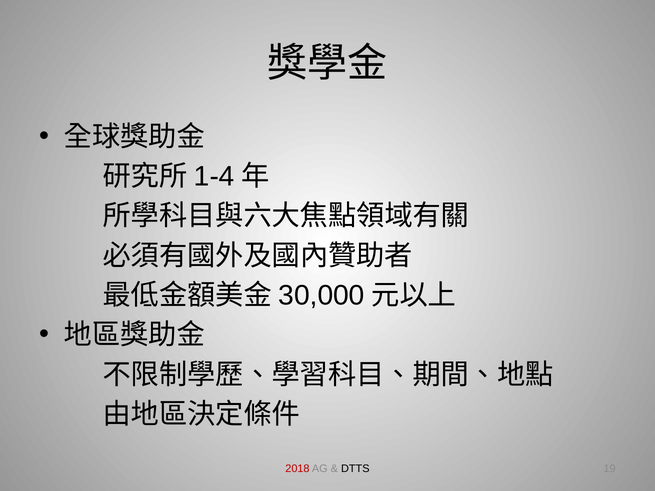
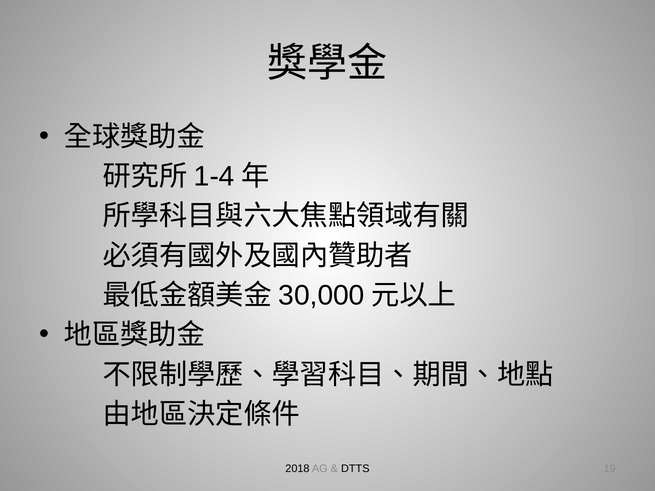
2018 colour: red -> black (297, 469)
